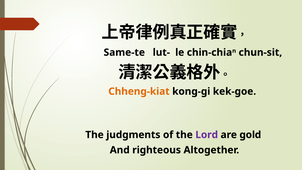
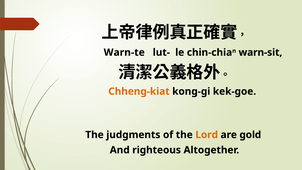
Same-te: Same-te -> Warn-te (124, 52)
chun-sit: chun-sit -> warn-sit (260, 52)
Lord colour: purple -> orange (207, 135)
